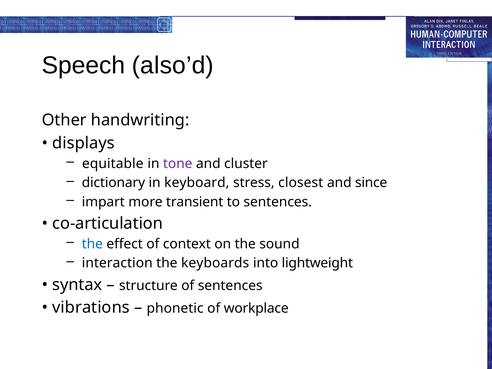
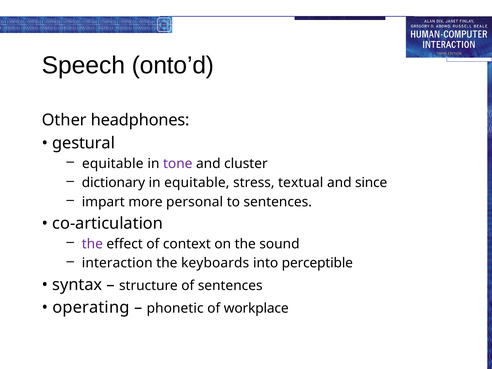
also’d: also’d -> onto’d (173, 65)
handwriting: handwriting -> headphones (140, 120)
displays: displays -> gestural (84, 143)
in keyboard: keyboard -> equitable (197, 183)
closest: closest -> textual (301, 183)
transient: transient -> personal (195, 202)
the colour: blue -> purple (92, 244)
lightweight: lightweight -> perceptible (317, 263)
vibrations: vibrations -> operating (91, 308)
